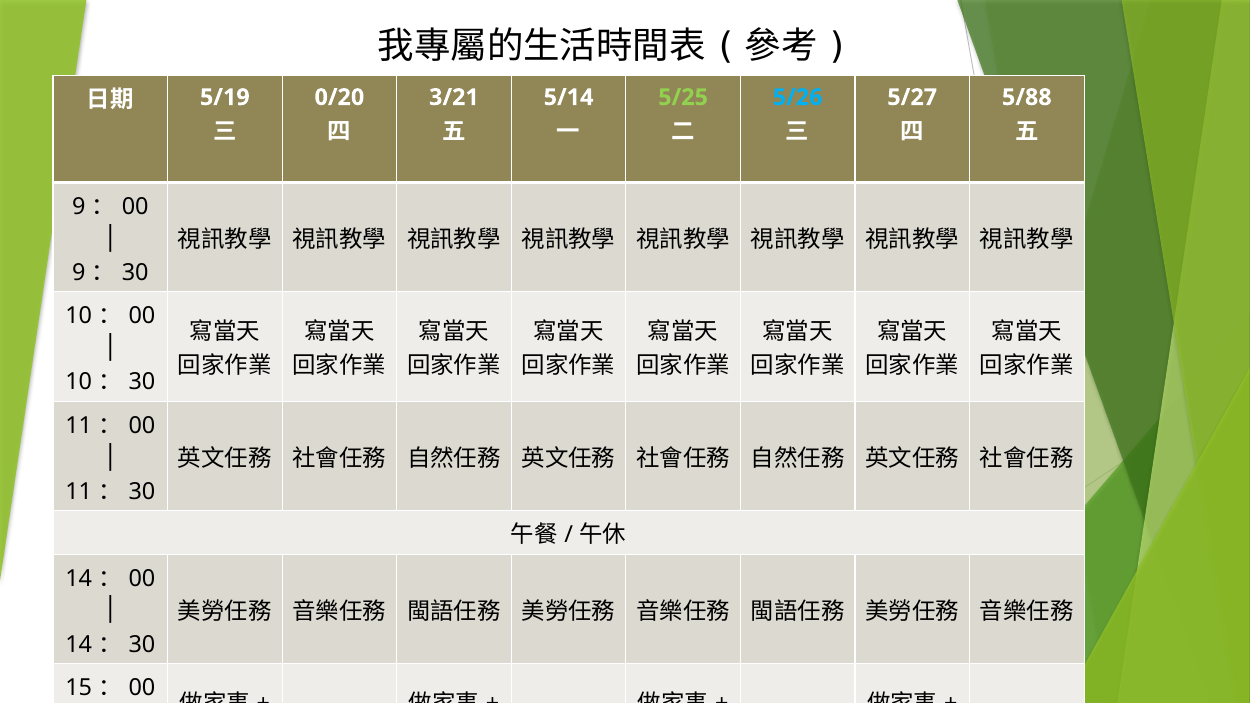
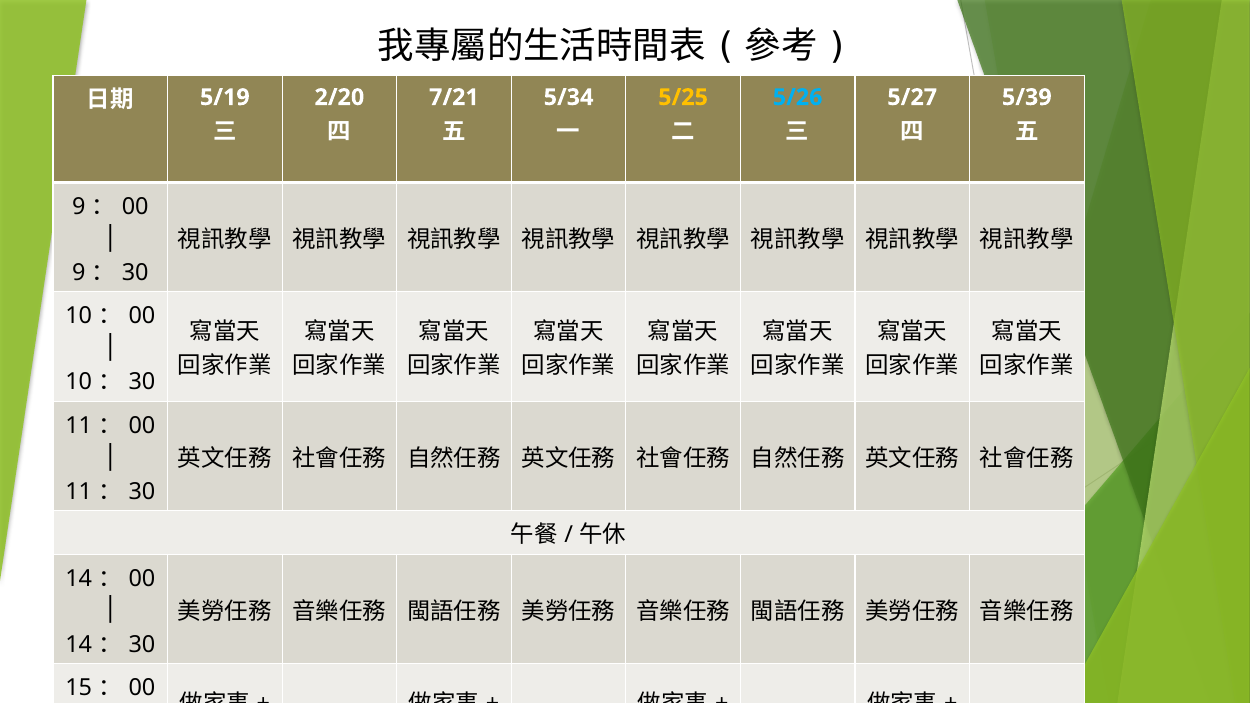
0/20: 0/20 -> 2/20 (339, 97)
3/21: 3/21 -> 7/21 (454, 97)
5/14: 5/14 -> 5/34 (569, 97)
5/25 colour: light green -> yellow (683, 97)
5/88: 5/88 -> 5/39 (1027, 97)
